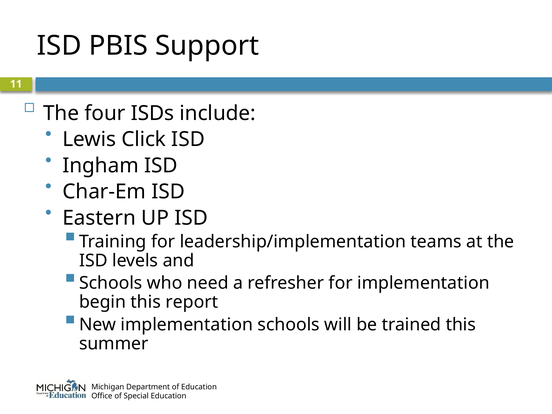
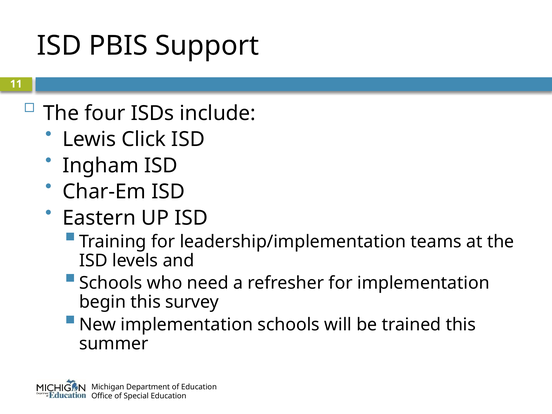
report: report -> survey (192, 302)
